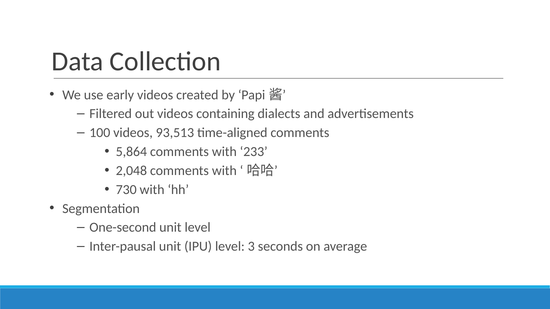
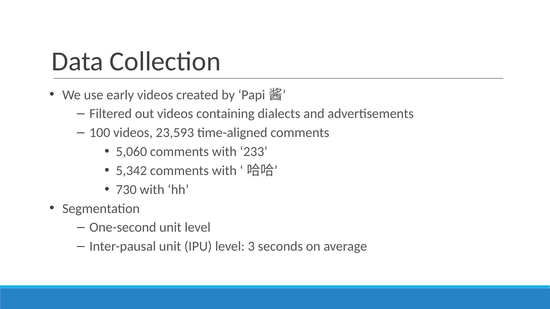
93,513: 93,513 -> 23,593 (175, 133)
5,864: 5,864 -> 5,060 (131, 152)
2,048: 2,048 -> 5,342 (131, 171)
